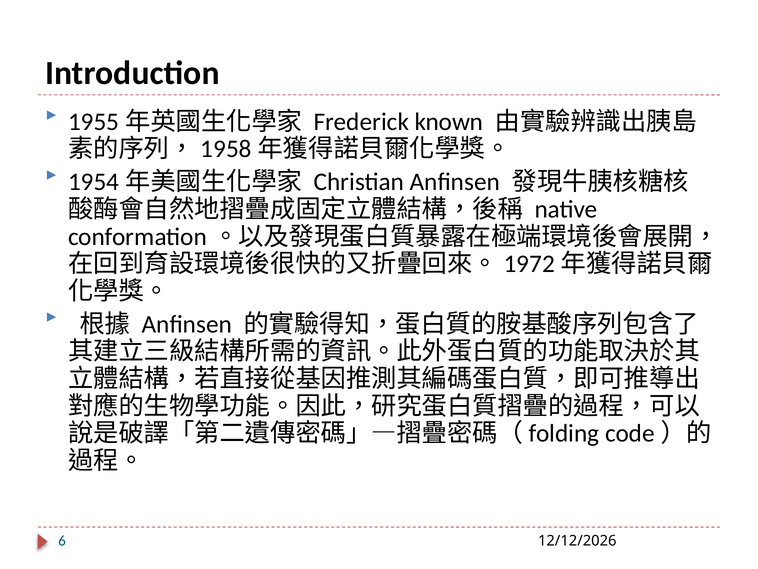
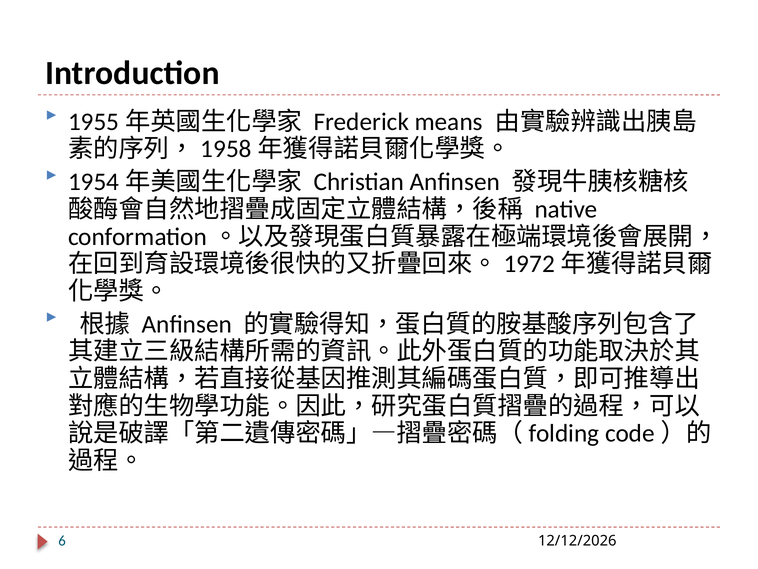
known: known -> means (449, 122)
